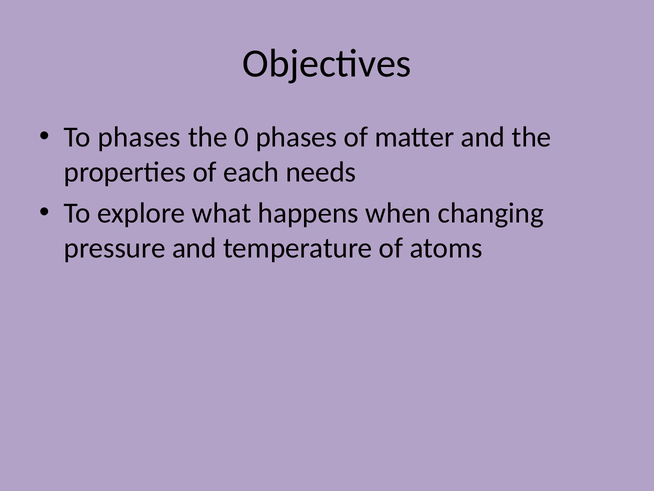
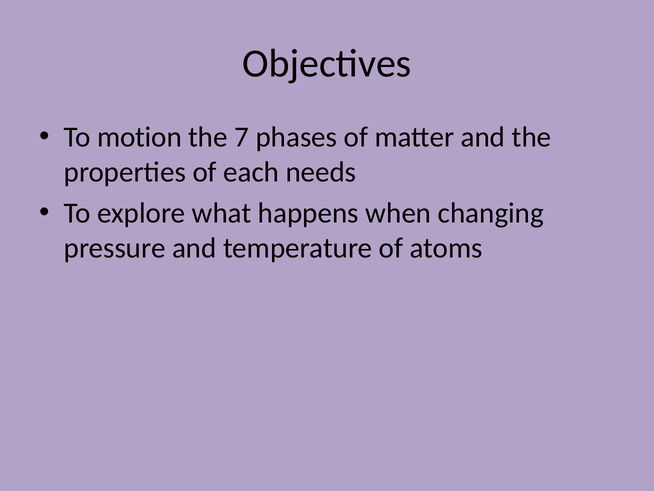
To phases: phases -> motion (140, 137)
0: 0 -> 7 (242, 137)
